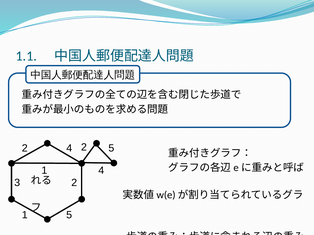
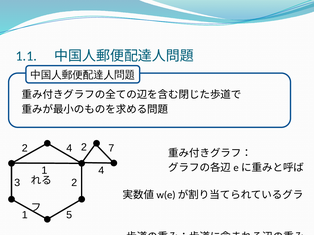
2 5: 5 -> 7 (111, 149)
